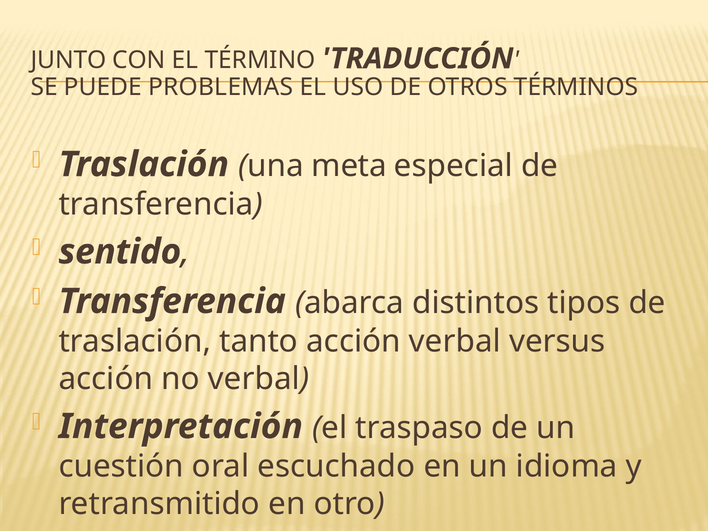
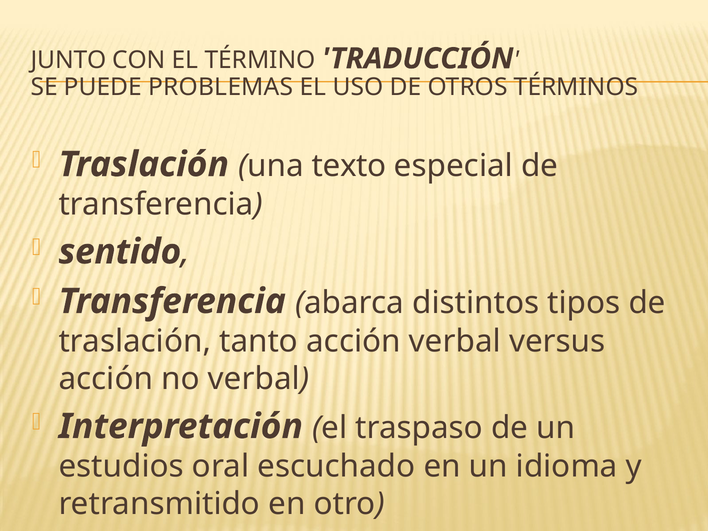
meta: meta -> texto (349, 166)
cuestión: cuestión -> estudios (121, 466)
